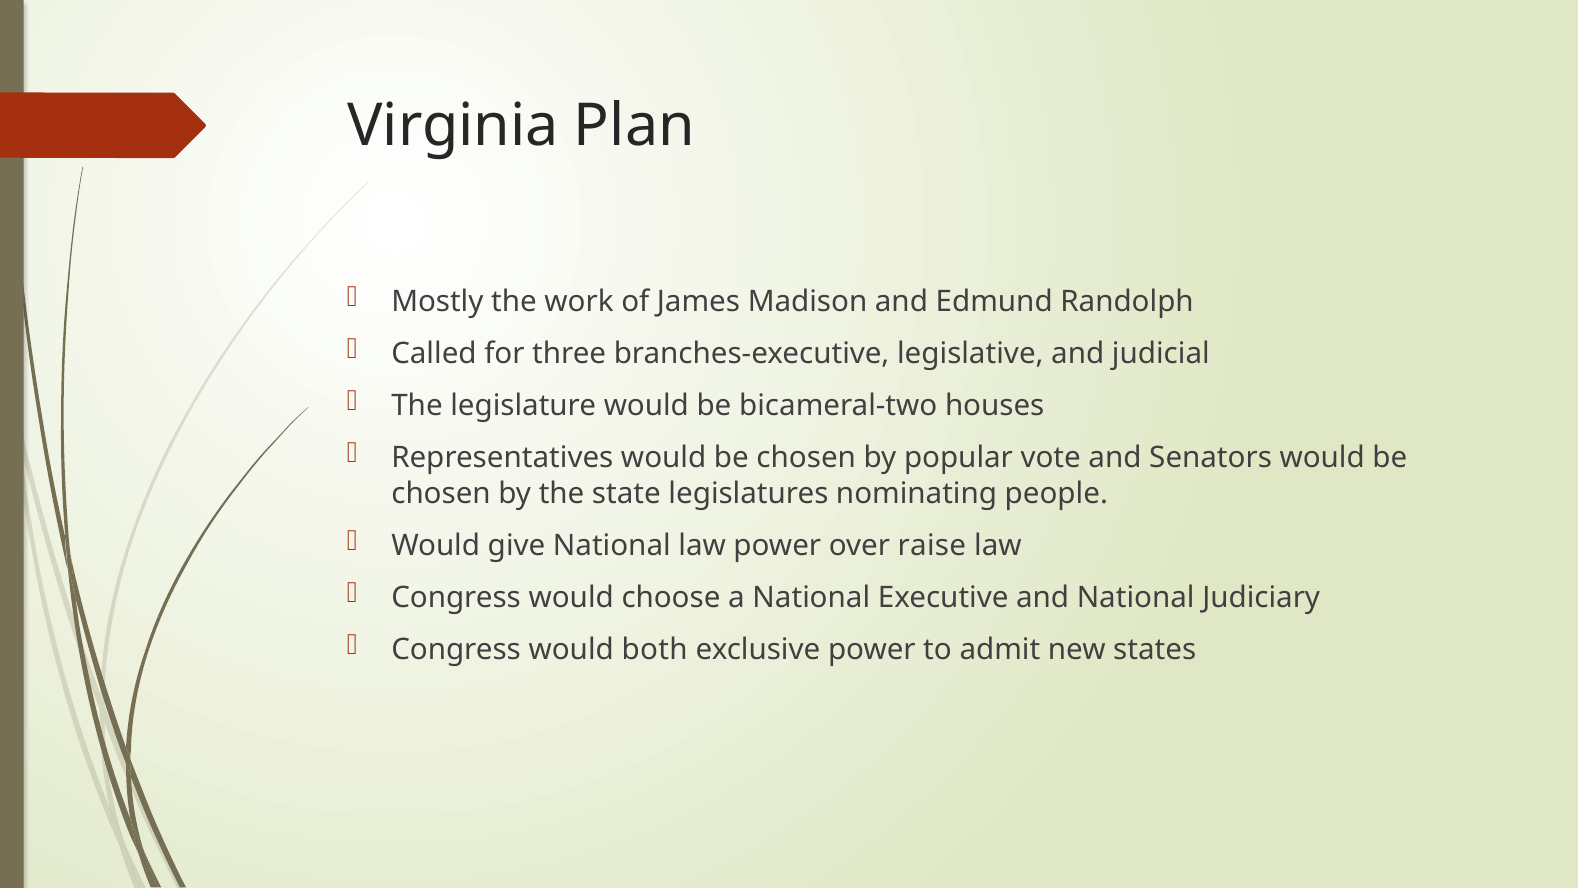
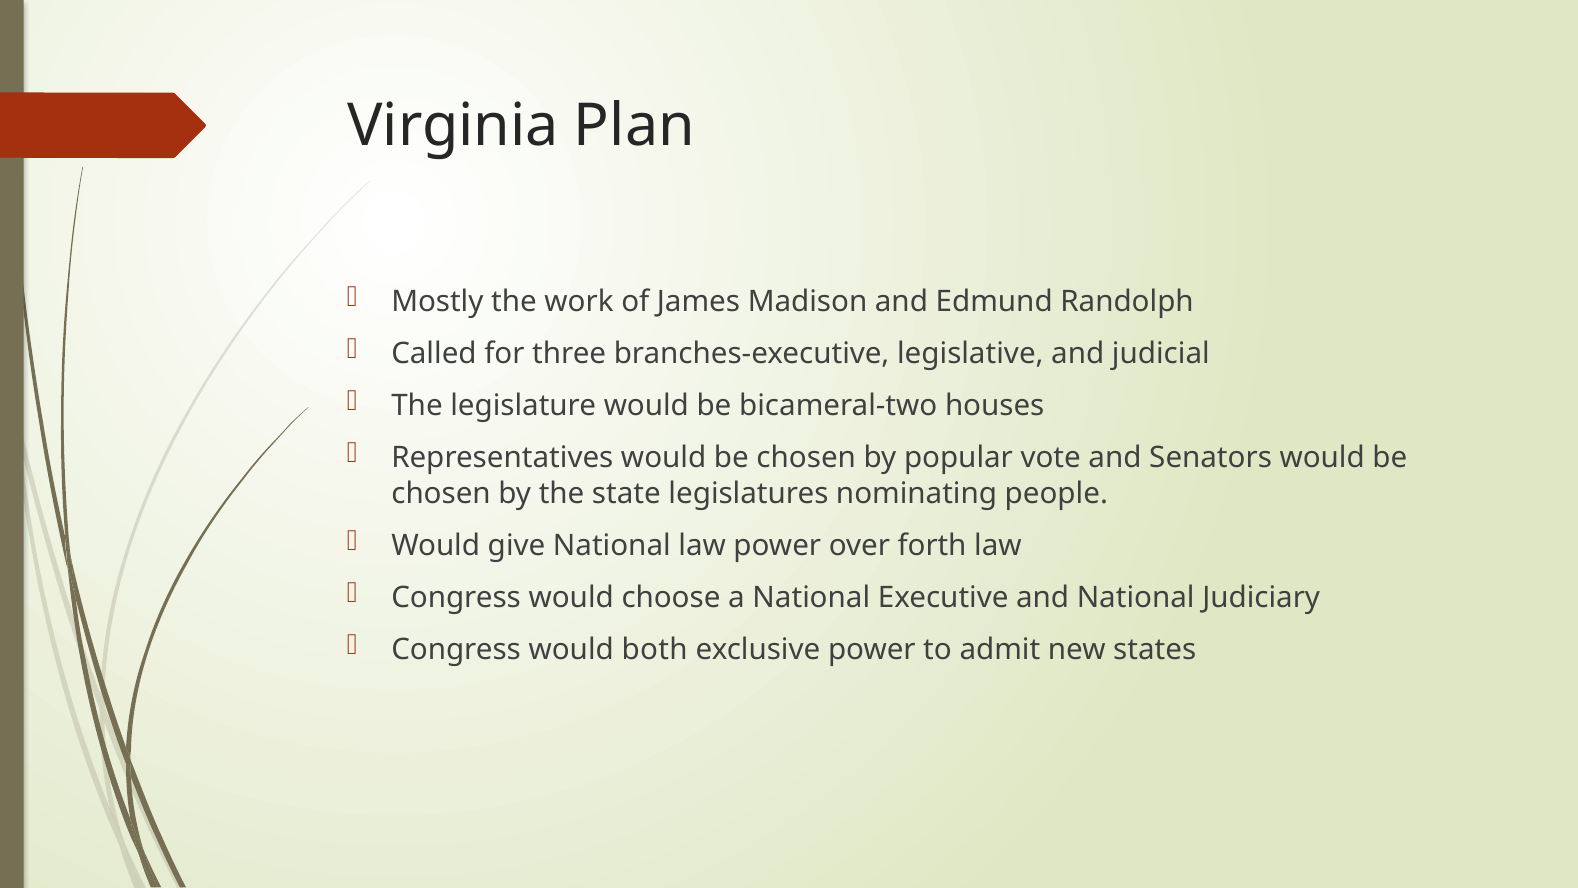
raise: raise -> forth (932, 545)
